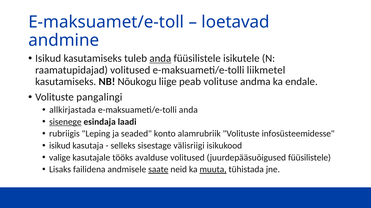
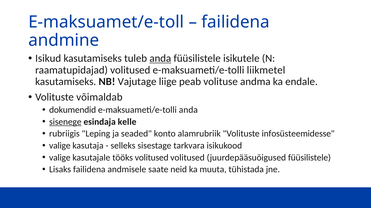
loetavad: loetavad -> failidena (236, 22)
Nõukogu: Nõukogu -> Vajutage (137, 82)
pangalingi: pangalingi -> võimaldab (99, 97)
allkirjastada: allkirjastada -> dokumendid (73, 110)
laadi: laadi -> kelle (127, 122)
isikud: isikud -> valige (60, 146)
välisriigi: välisriigi -> tarkvara (189, 146)
tööks avalduse: avalduse -> volitused (152, 158)
saate underline: present -> none (158, 170)
muuta underline: present -> none (213, 170)
